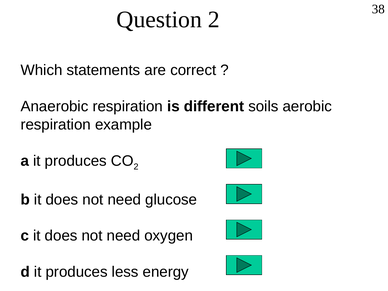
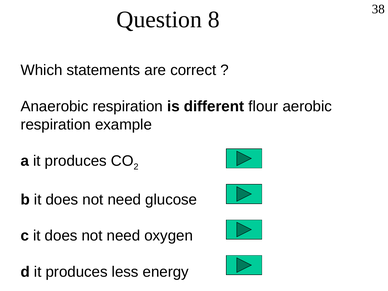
Question 2: 2 -> 8 (214, 19)
soils: soils -> flour (263, 106)
